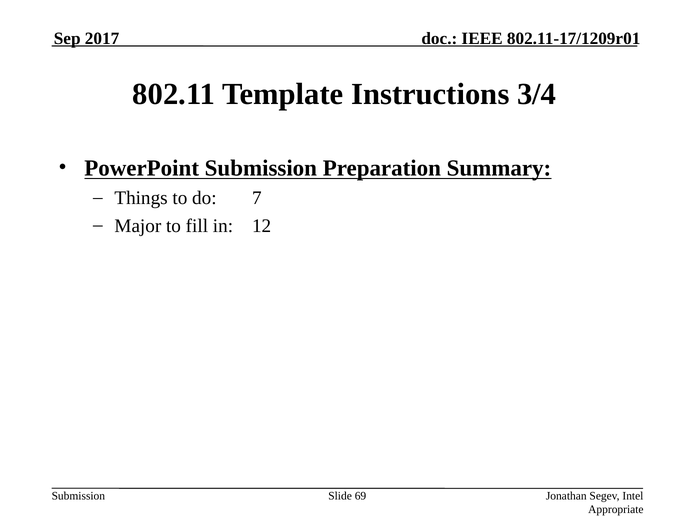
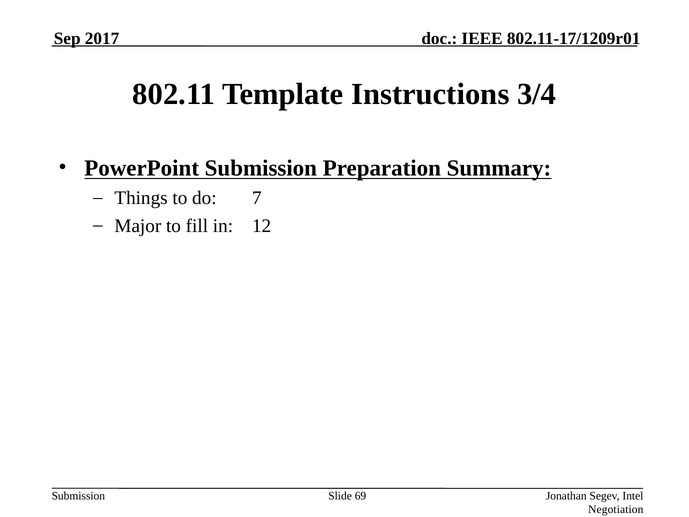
Appropriate: Appropriate -> Negotiation (616, 509)
